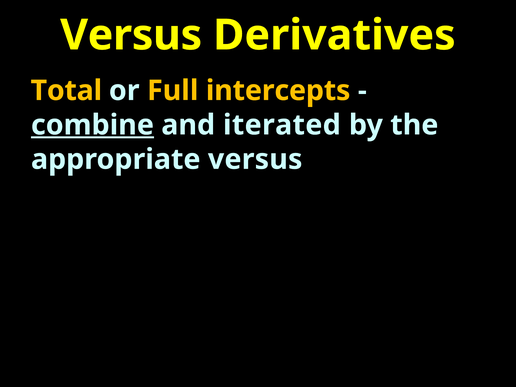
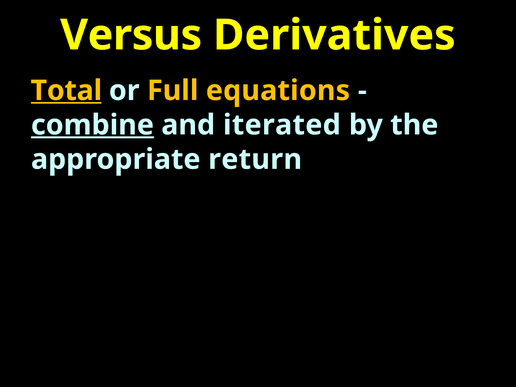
Total underline: none -> present (66, 91)
intercepts: intercepts -> equations (278, 91)
appropriate versus: versus -> return (255, 159)
